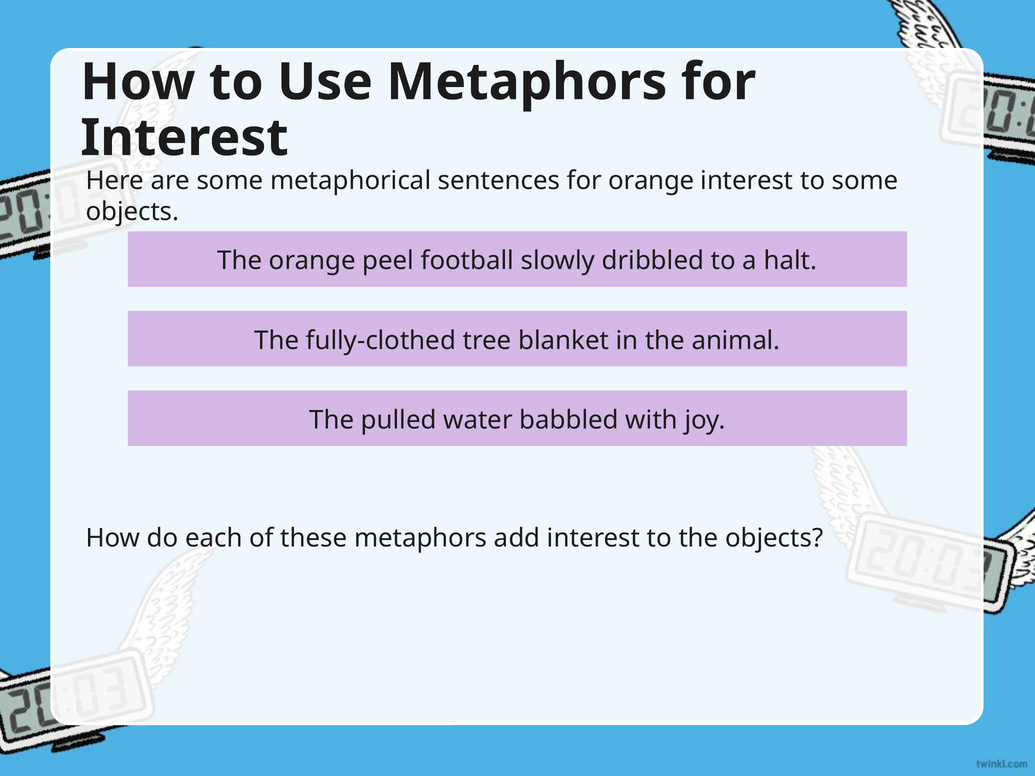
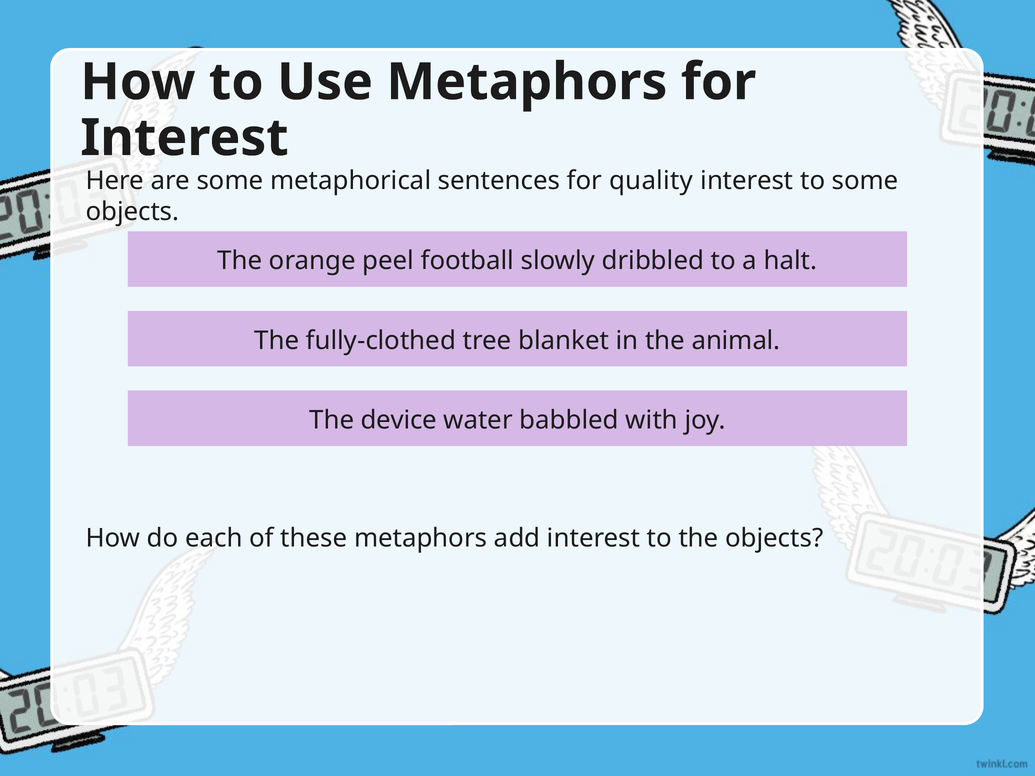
for orange: orange -> quality (651, 181)
pulled: pulled -> device (399, 420)
